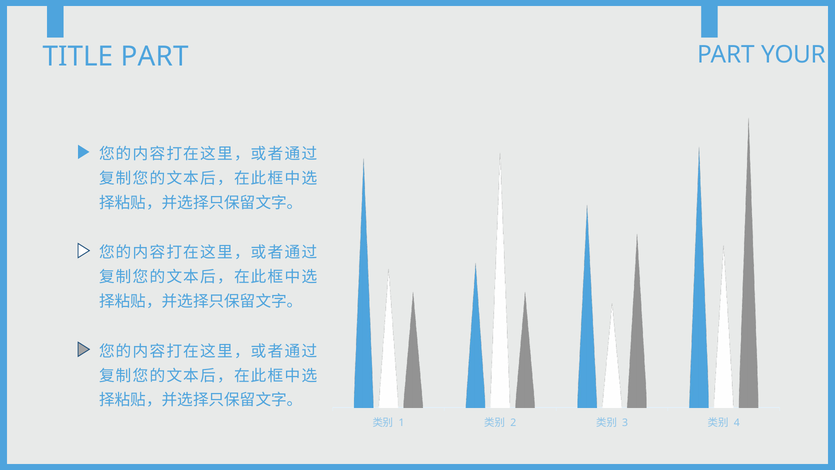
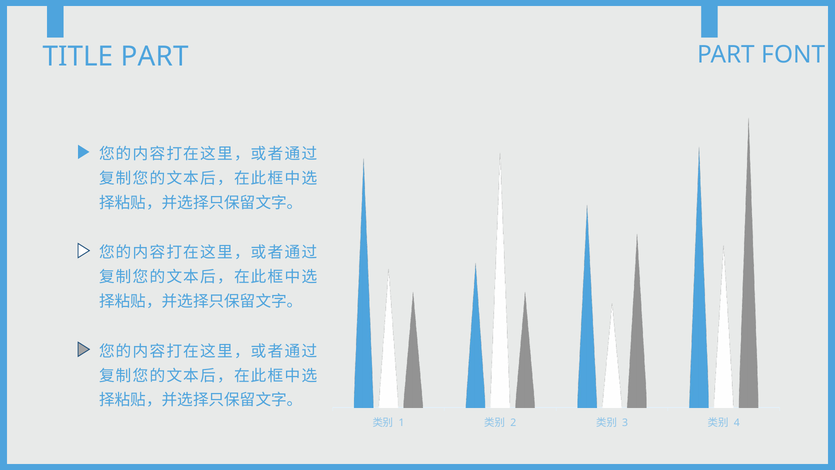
YOUR: YOUR -> FONT (793, 55)
